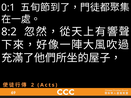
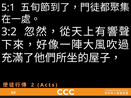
0:1: 0:1 -> 5:1 (8, 8)
8:2: 8:2 -> 3:2 (9, 32)
